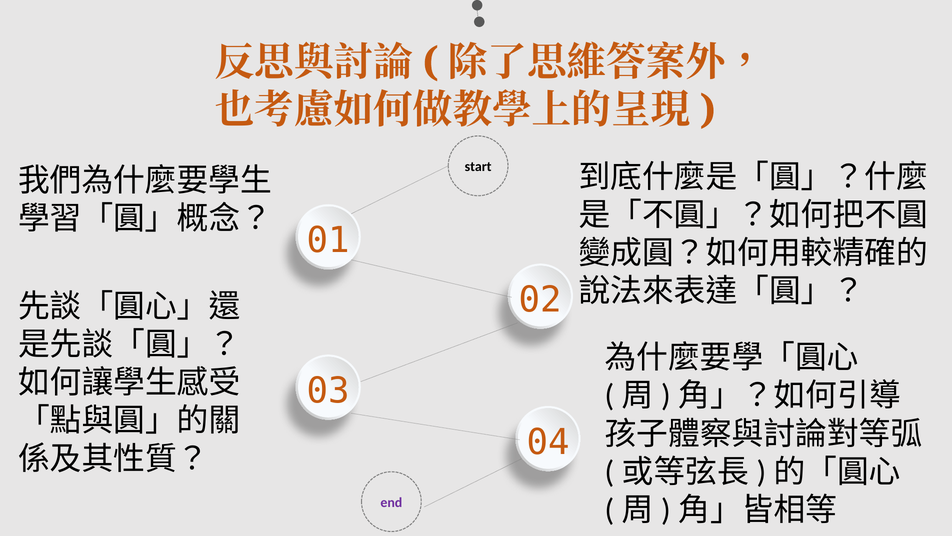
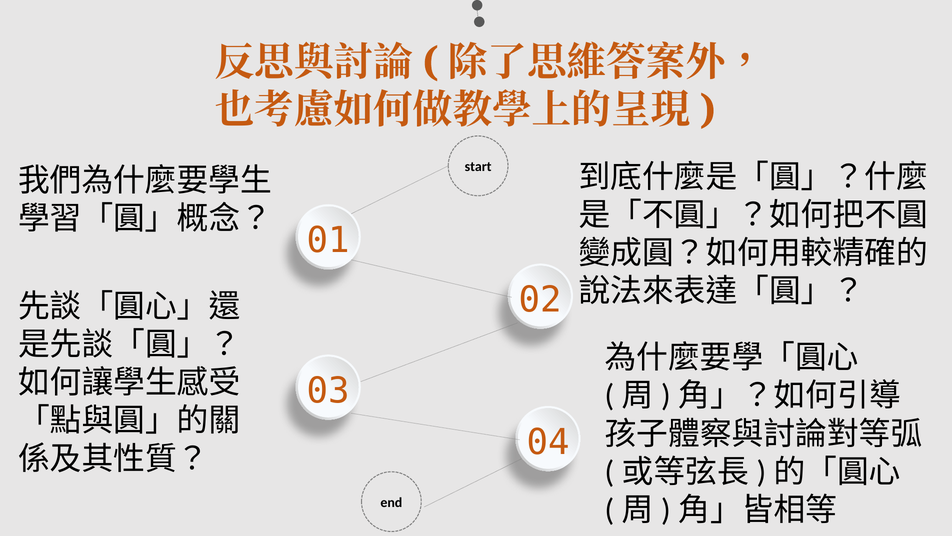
end colour: purple -> black (391, 502)
